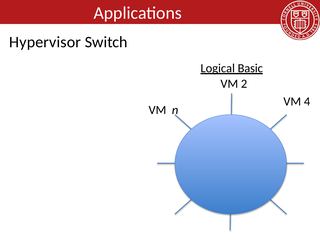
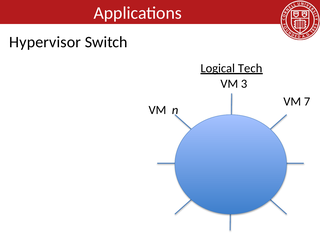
Basic: Basic -> Tech (250, 68)
2: 2 -> 3 (244, 84)
4: 4 -> 7 (307, 101)
